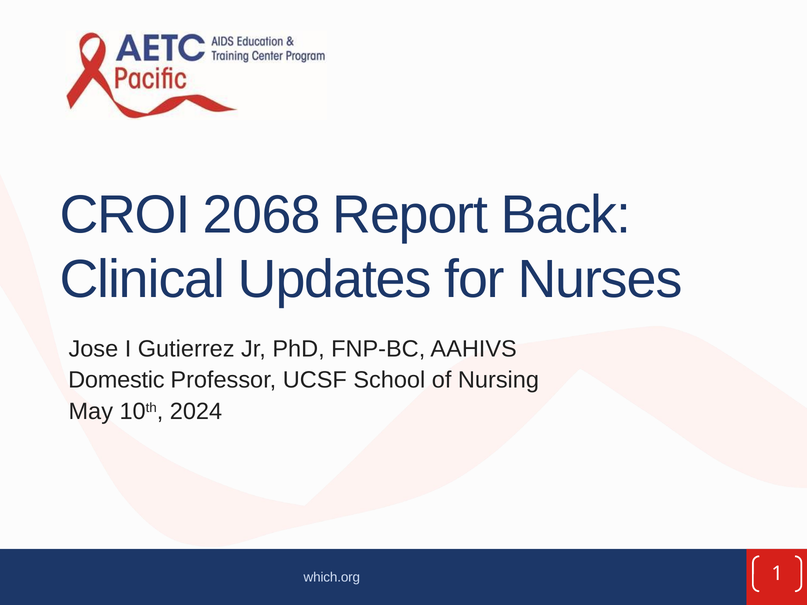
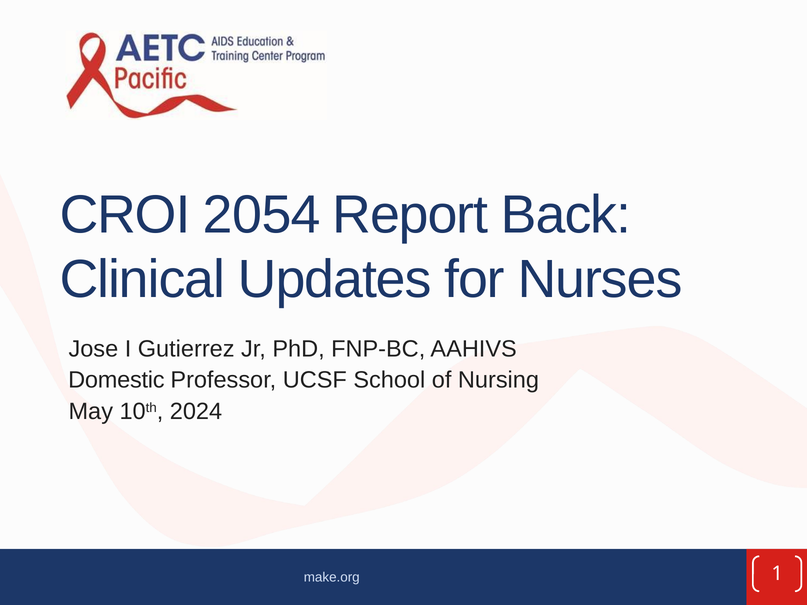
2068: 2068 -> 2054 (262, 215)
which.org: which.org -> make.org (332, 578)
